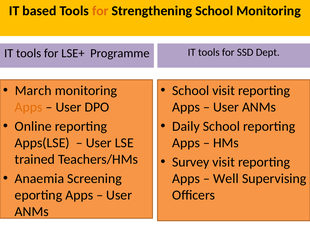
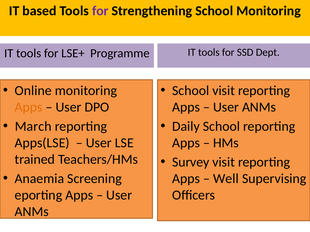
for colour: orange -> purple (100, 11)
March: March -> Online (33, 91)
Online: Online -> March (33, 126)
